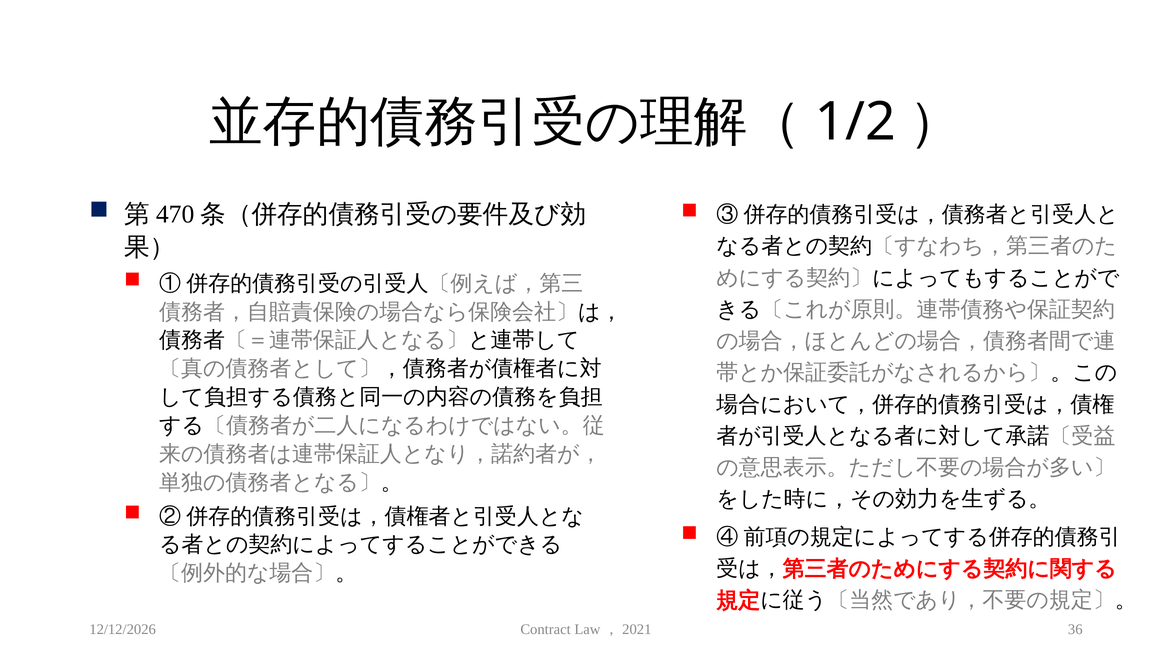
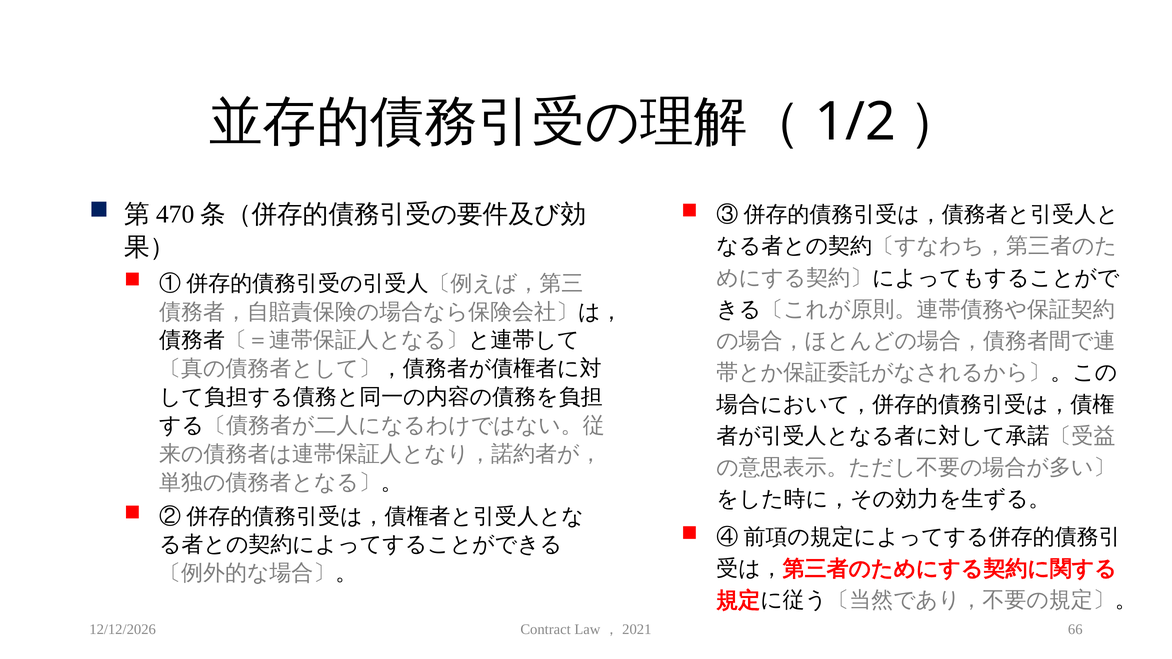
36: 36 -> 66 (1075, 630)
